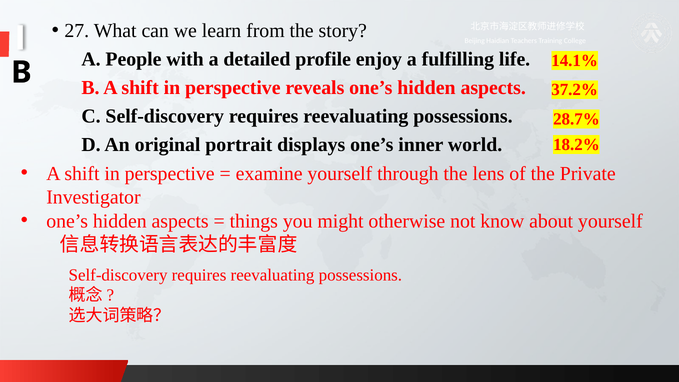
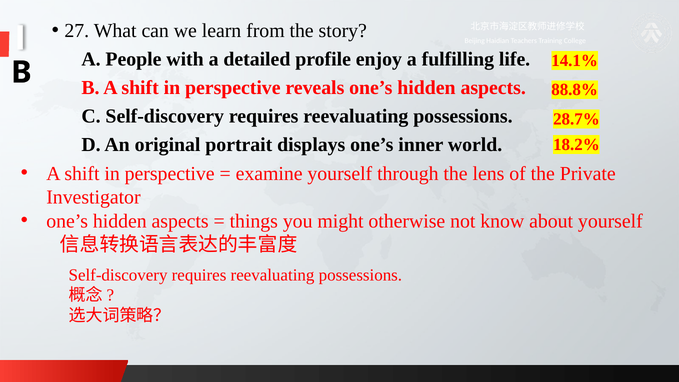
37.2%: 37.2% -> 88.8% (575, 90)
